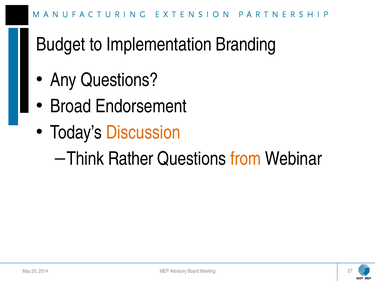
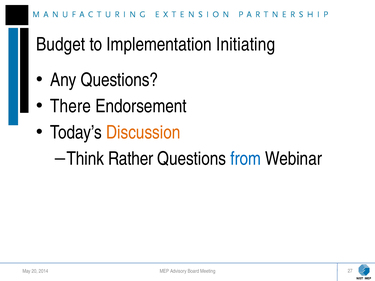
Branding: Branding -> Initiating (246, 44)
Broad: Broad -> There (71, 106)
from colour: orange -> blue (246, 159)
